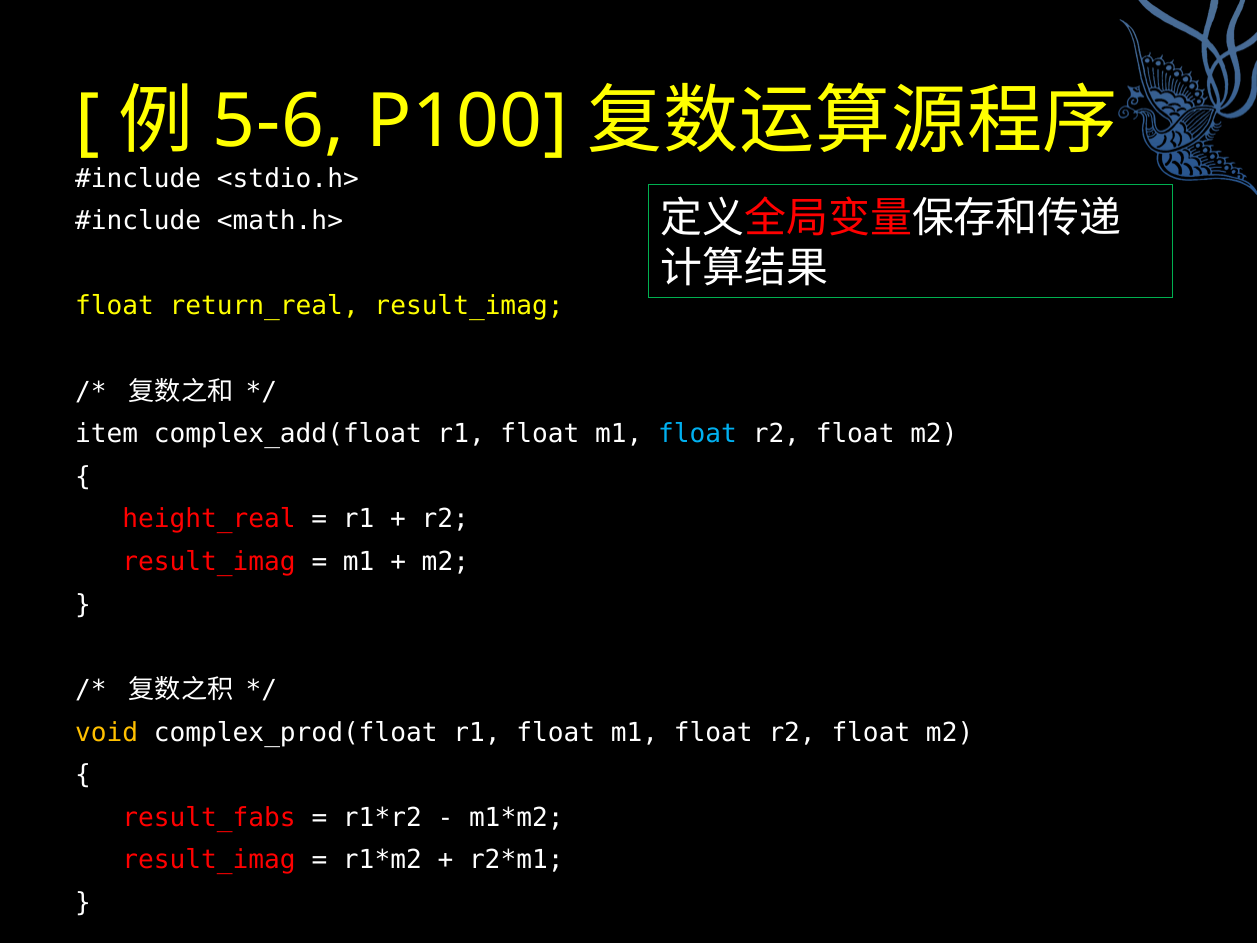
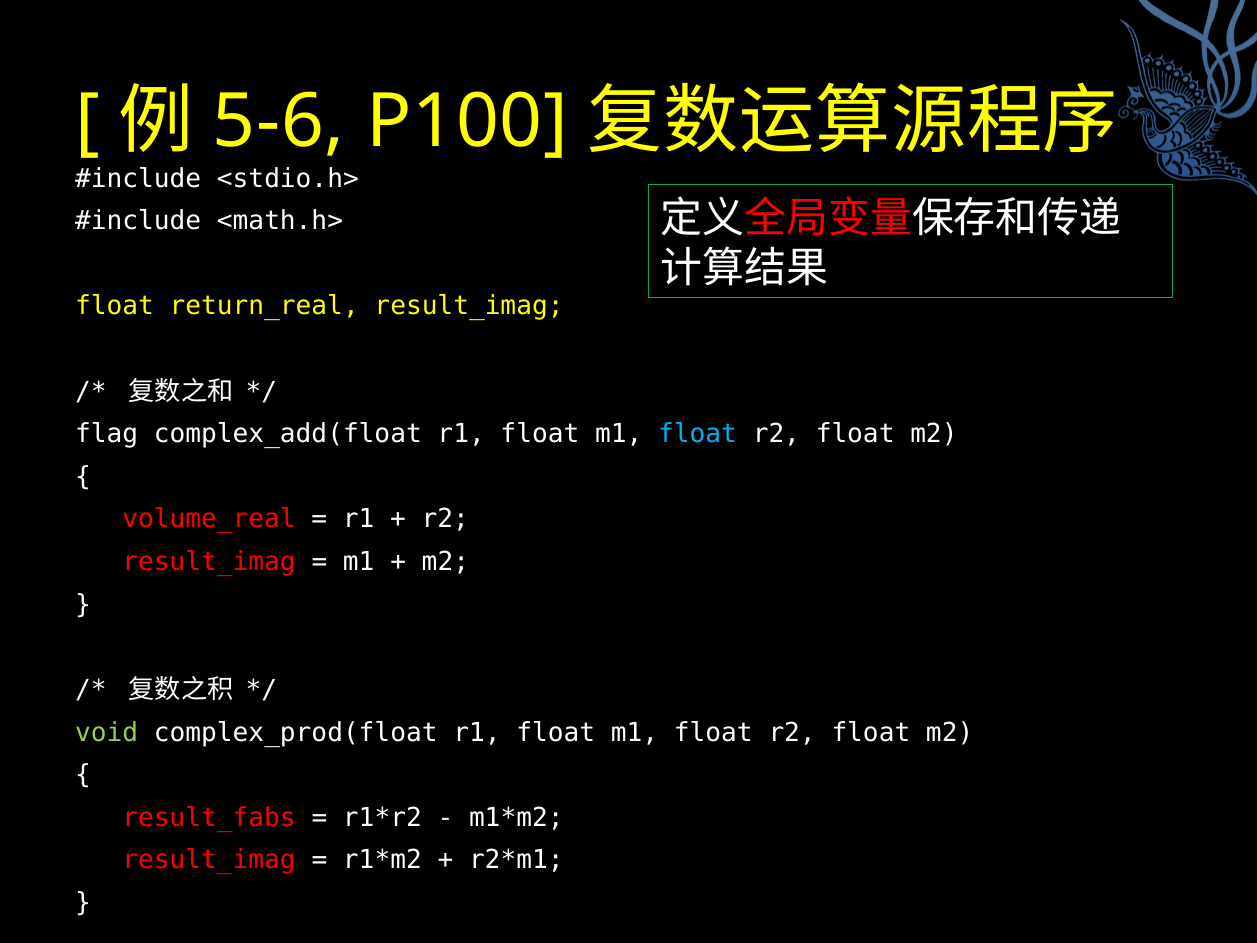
item: item -> flag (107, 434)
height_real: height_real -> volume_real (209, 519)
void colour: yellow -> light green (107, 732)
